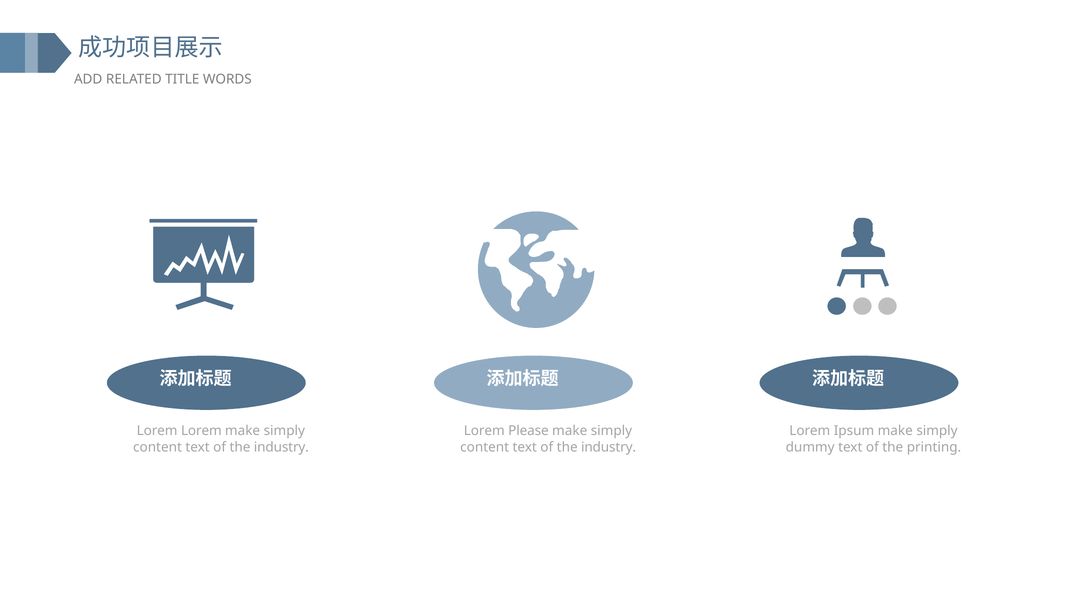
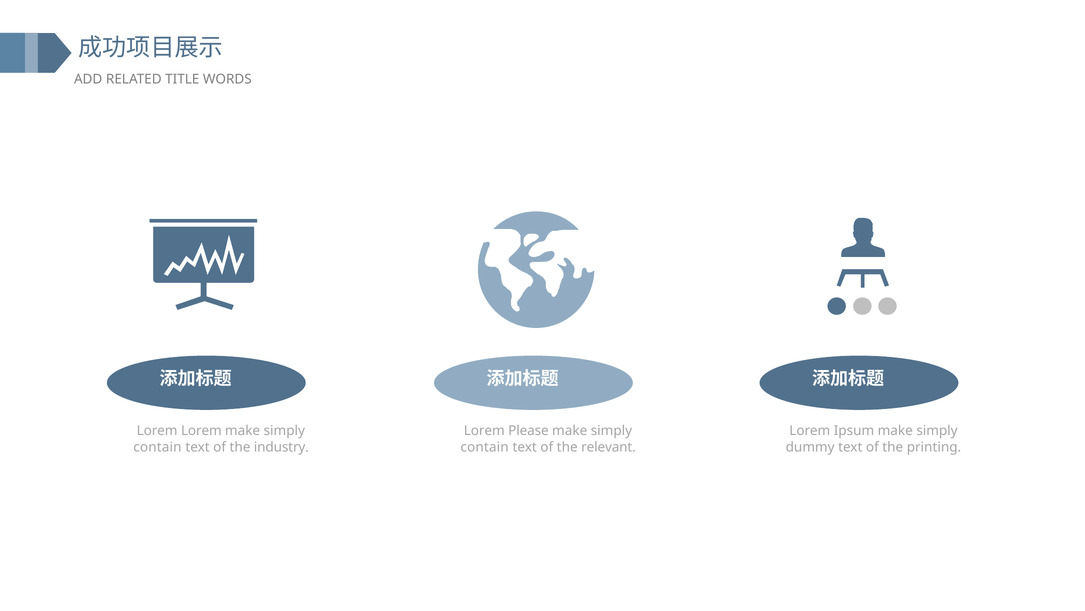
content: content -> contain (157, 447)
content: content -> contain (485, 447)
industry: industry -> relevant (609, 447)
